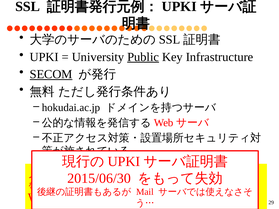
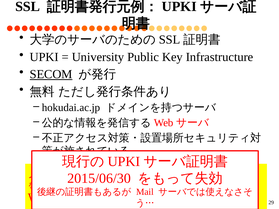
Public underline: present -> none (143, 57)
